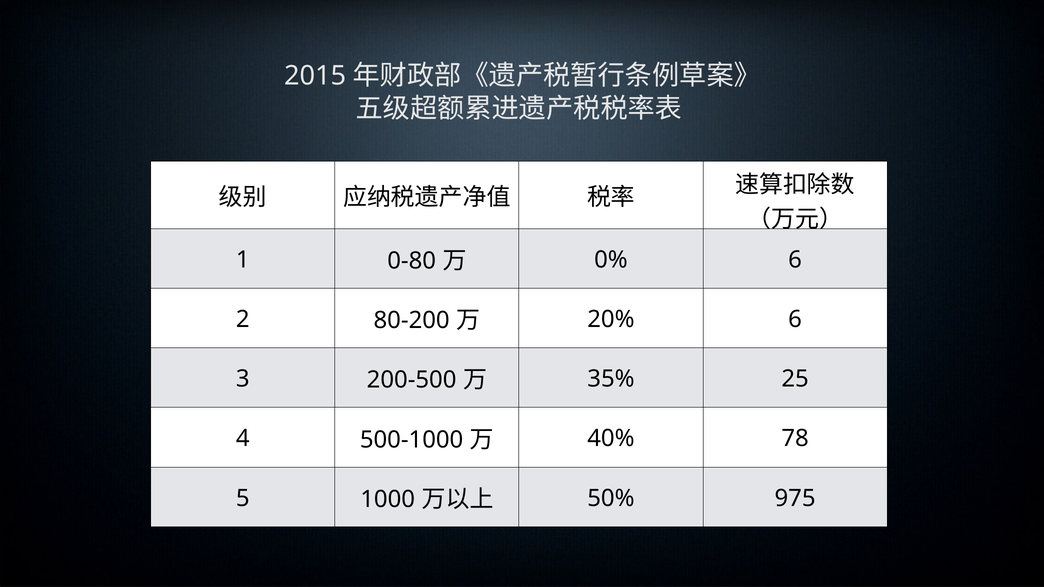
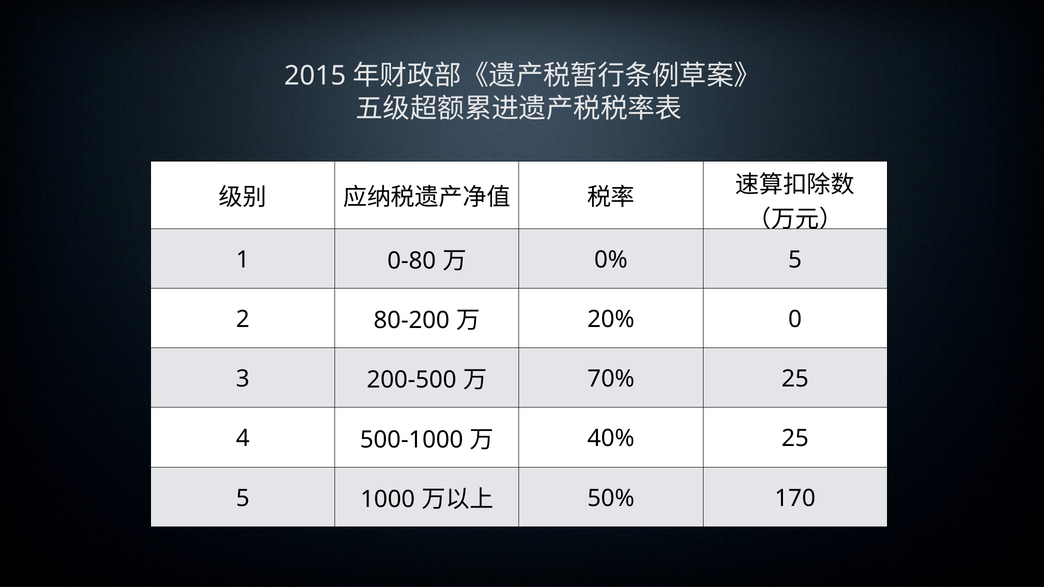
0% 6: 6 -> 5 (795, 260)
20% 6: 6 -> 0 (795, 320)
35%: 35% -> 70% (611, 379)
40% 78: 78 -> 25 (795, 439)
975: 975 -> 170 (795, 498)
